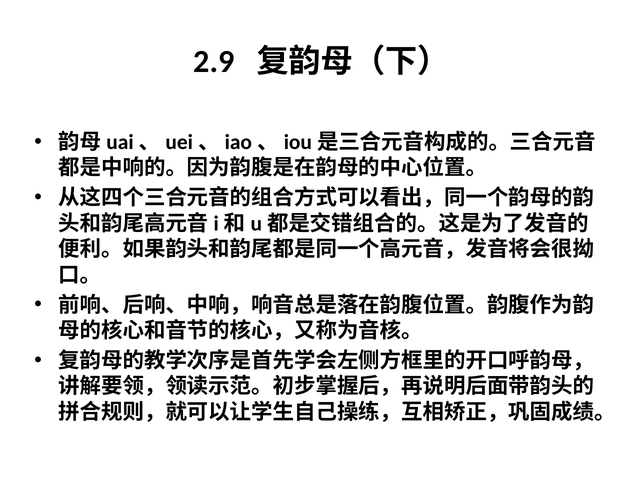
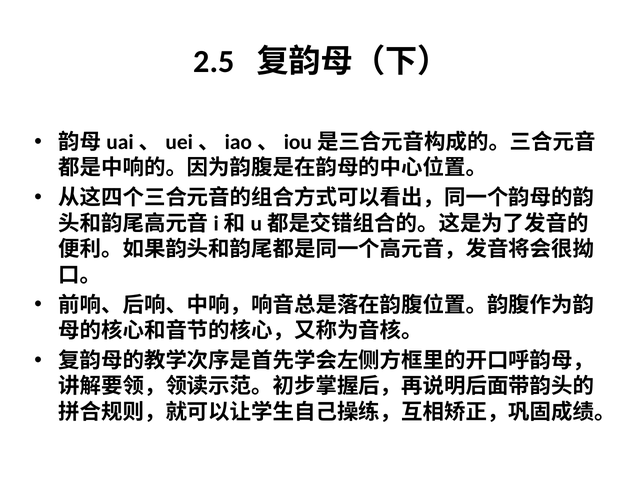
2.9: 2.9 -> 2.5 (214, 62)
